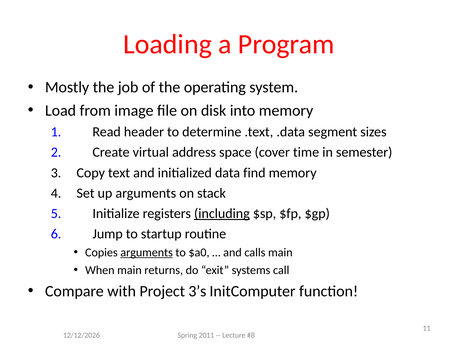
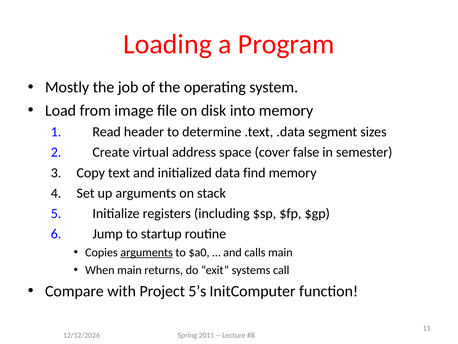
time: time -> false (306, 152)
including underline: present -> none (222, 213)
3’s: 3’s -> 5’s (197, 291)
